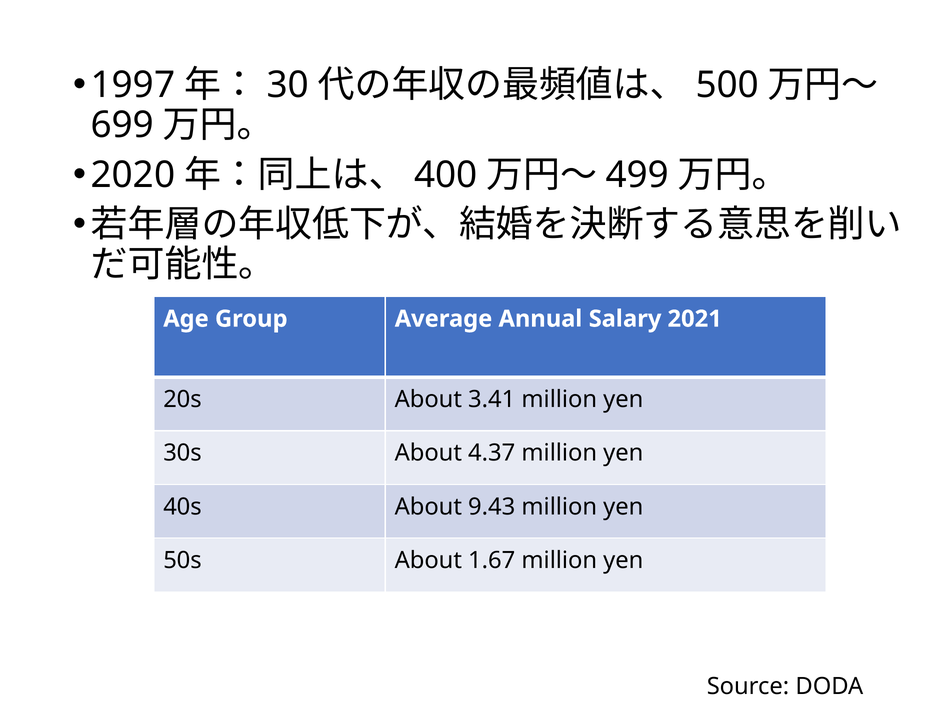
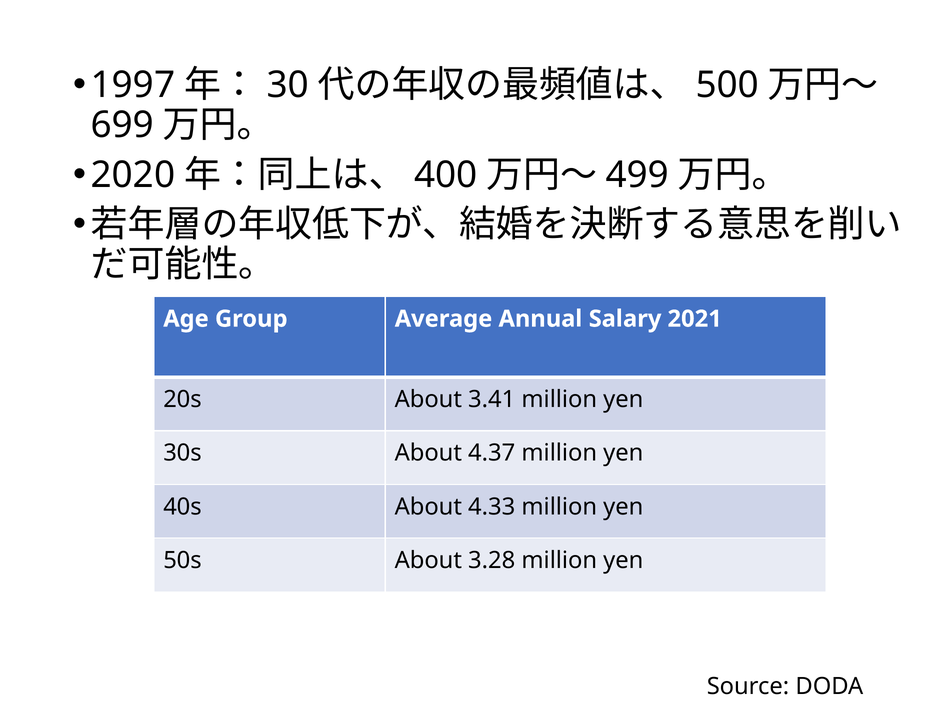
9.43: 9.43 -> 4.33 (492, 506)
1.67: 1.67 -> 3.28 (492, 560)
